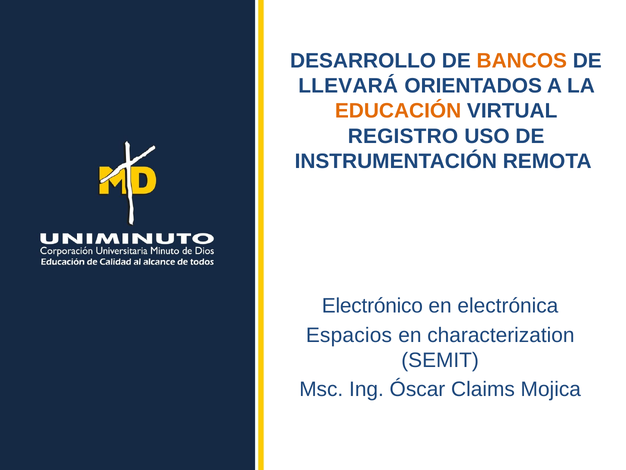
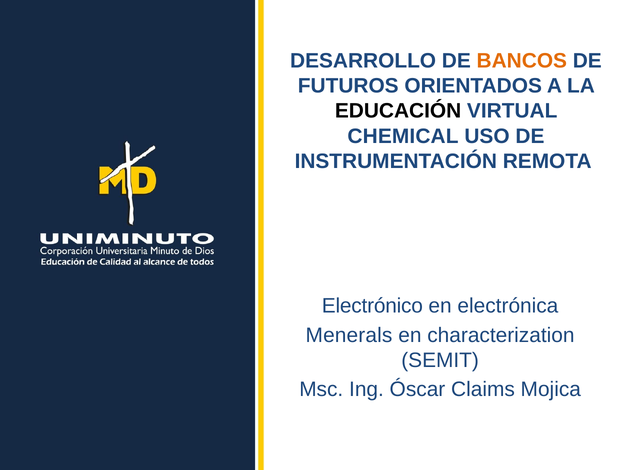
LLEVARÁ: LLEVARÁ -> FUTUROS (348, 86)
EDUCACIÓN colour: orange -> black (398, 111)
REGISTRO: REGISTRO -> CHEMICAL (403, 136)
Espacios: Espacios -> Menerals (349, 335)
